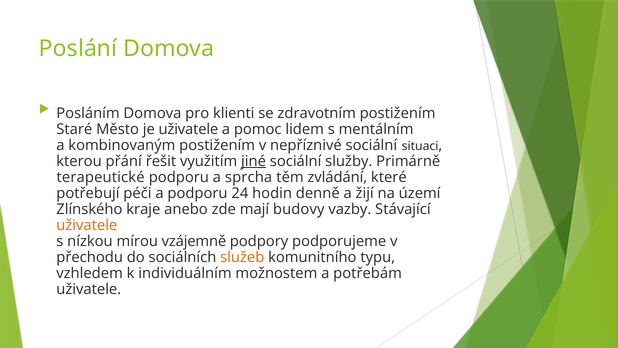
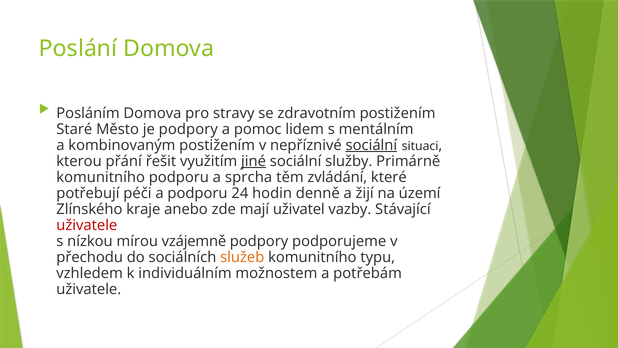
klienti: klienti -> stravy (234, 113)
je uživatele: uživatele -> podpory (188, 129)
sociální underline: none -> present (371, 145)
terapeutické: terapeutické -> komunitního (101, 177)
budovy: budovy -> uživatel (299, 209)
uživatele colour: orange -> red (87, 225)
